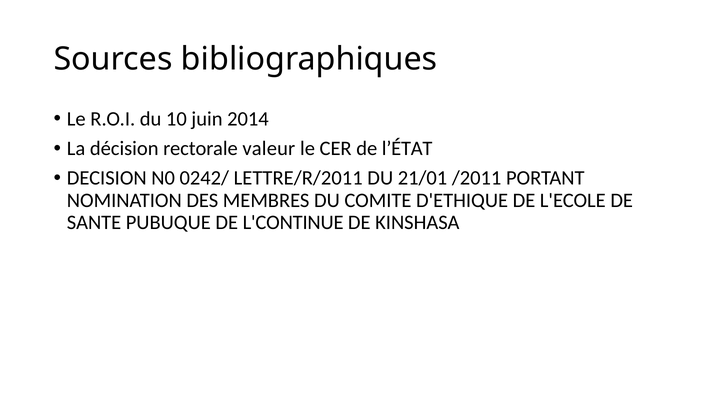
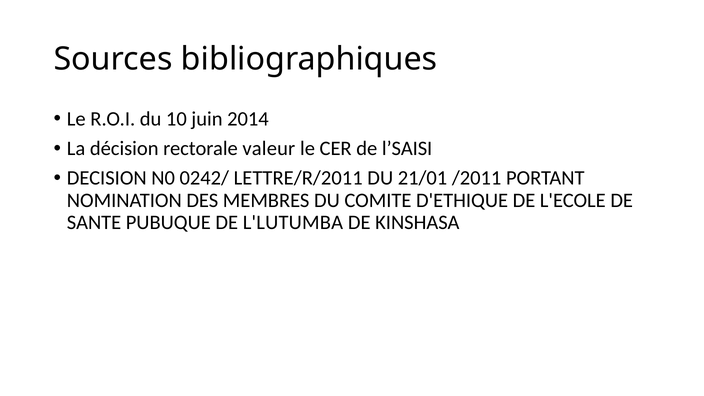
l’ÉTAT: l’ÉTAT -> l’SAISI (407, 149)
L'CONTINUE: L'CONTINUE -> L'LUTUMBA (293, 222)
